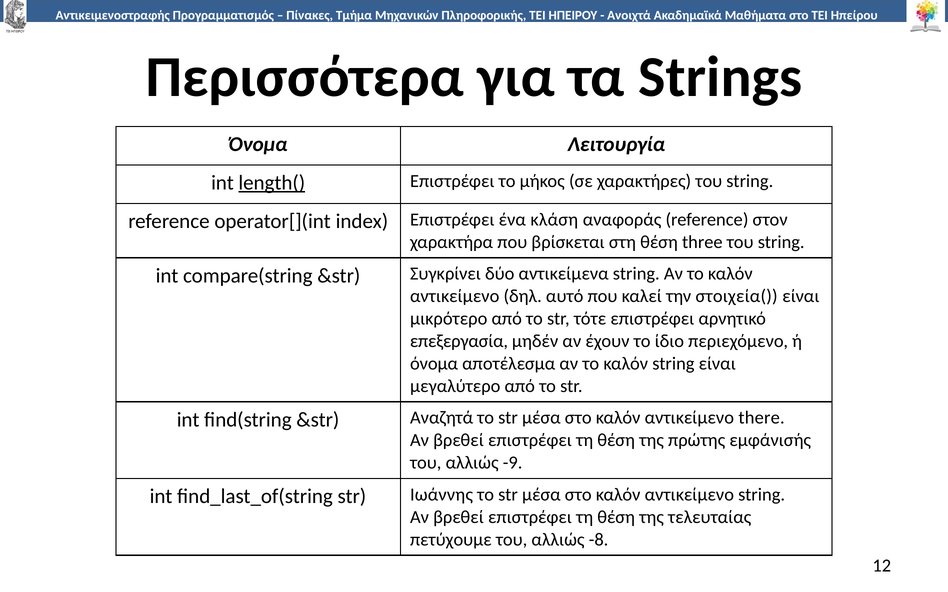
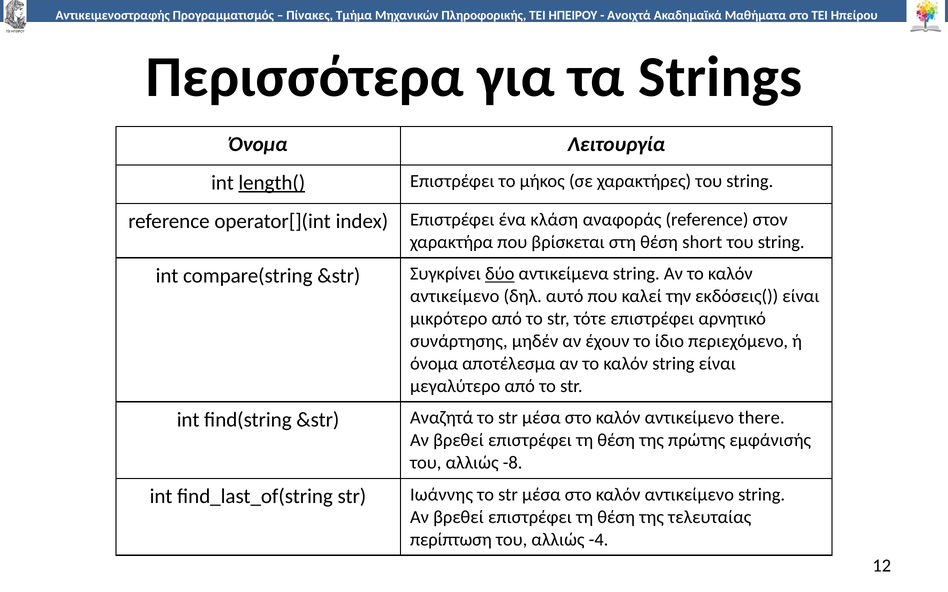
three: three -> short (702, 242)
δύο underline: none -> present (500, 274)
στοιχεία(: στοιχεία( -> εκδόσεις( (737, 297)
επεξεργασία: επεξεργασία -> συνάρτησης (459, 341)
-9: -9 -> -8 (513, 463)
πετύχουμε: πετύχουμε -> περίπτωση (451, 540)
-8: -8 -> -4 (599, 540)
